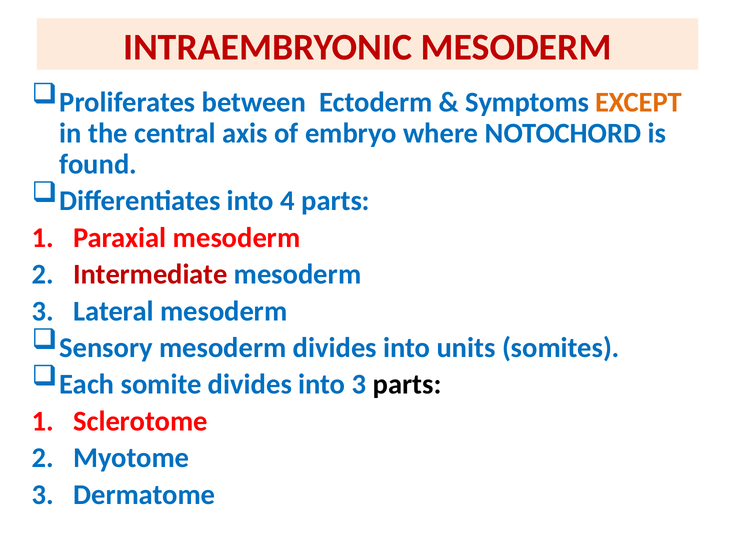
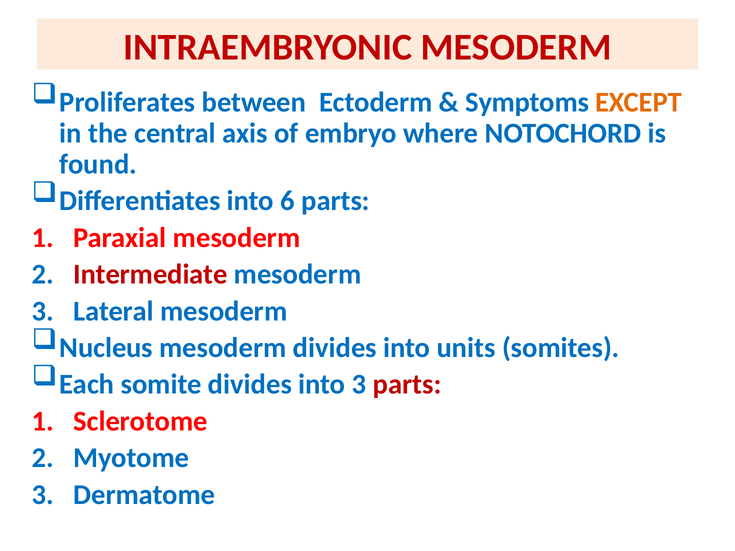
4: 4 -> 6 (288, 201)
Sensory: Sensory -> Nucleus (106, 348)
parts colour: black -> red (407, 385)
